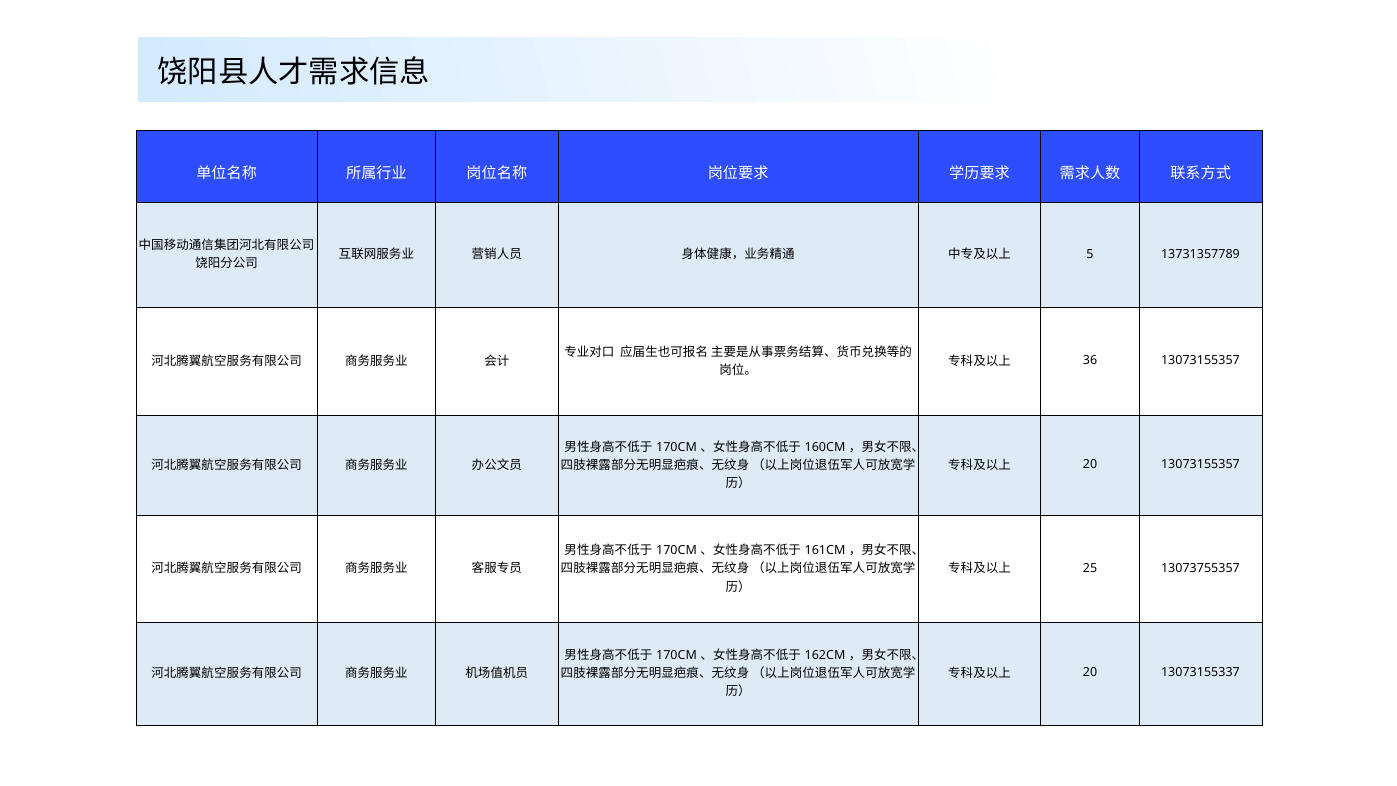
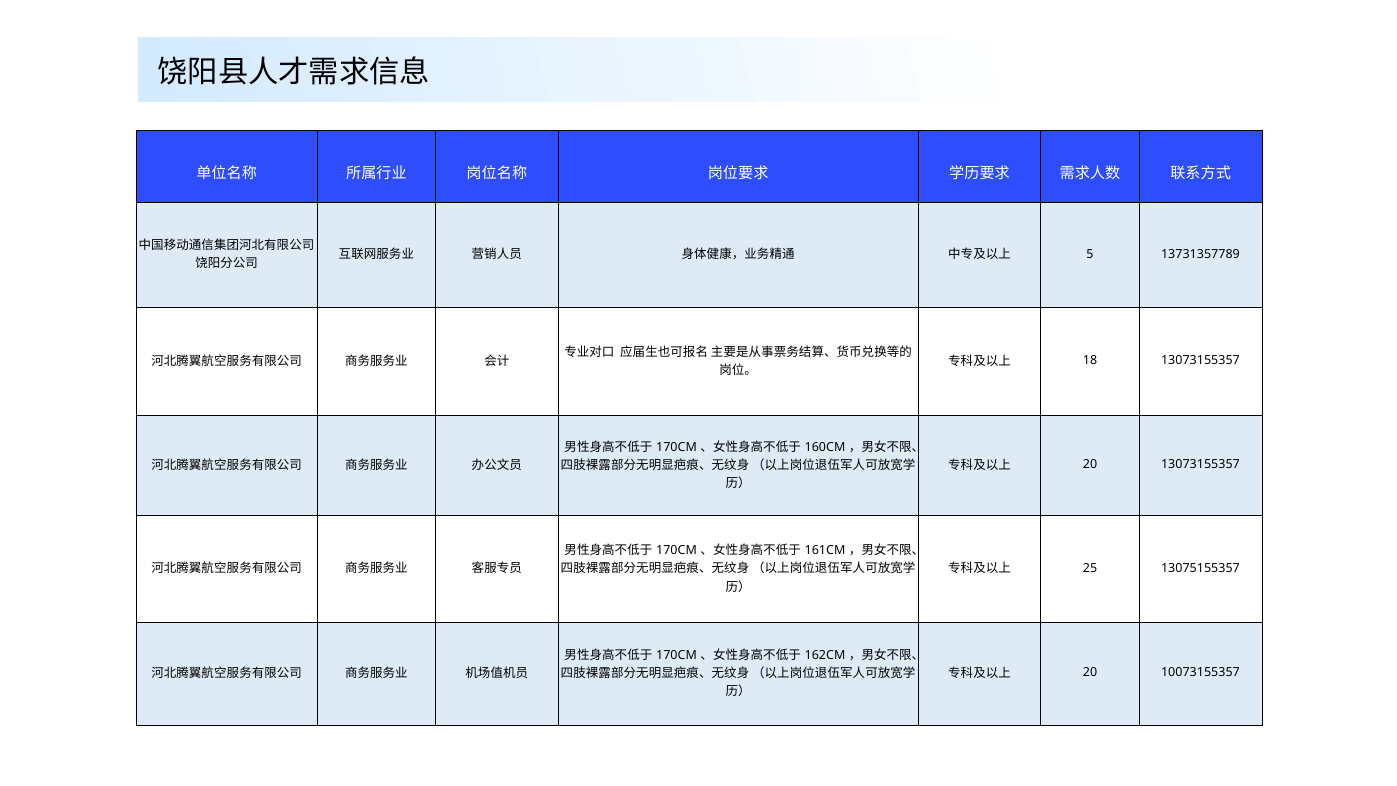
36: 36 -> 18 (1090, 361)
13073755357: 13073755357 -> 13075155357 (1200, 568)
13073155337: 13073155337 -> 10073155357 (1200, 673)
